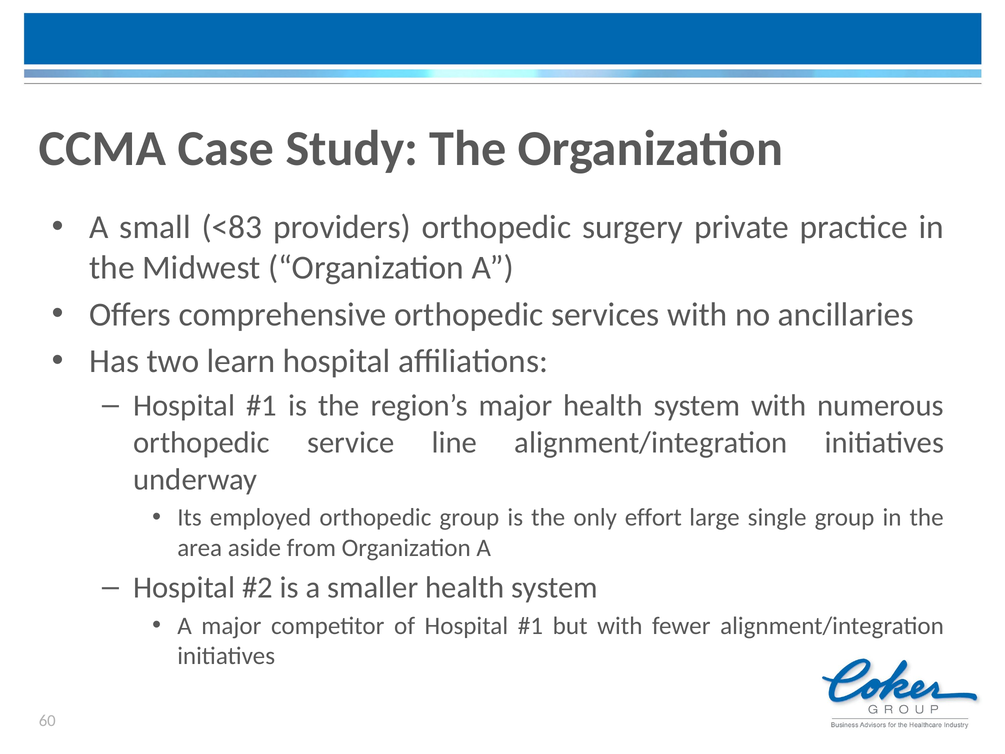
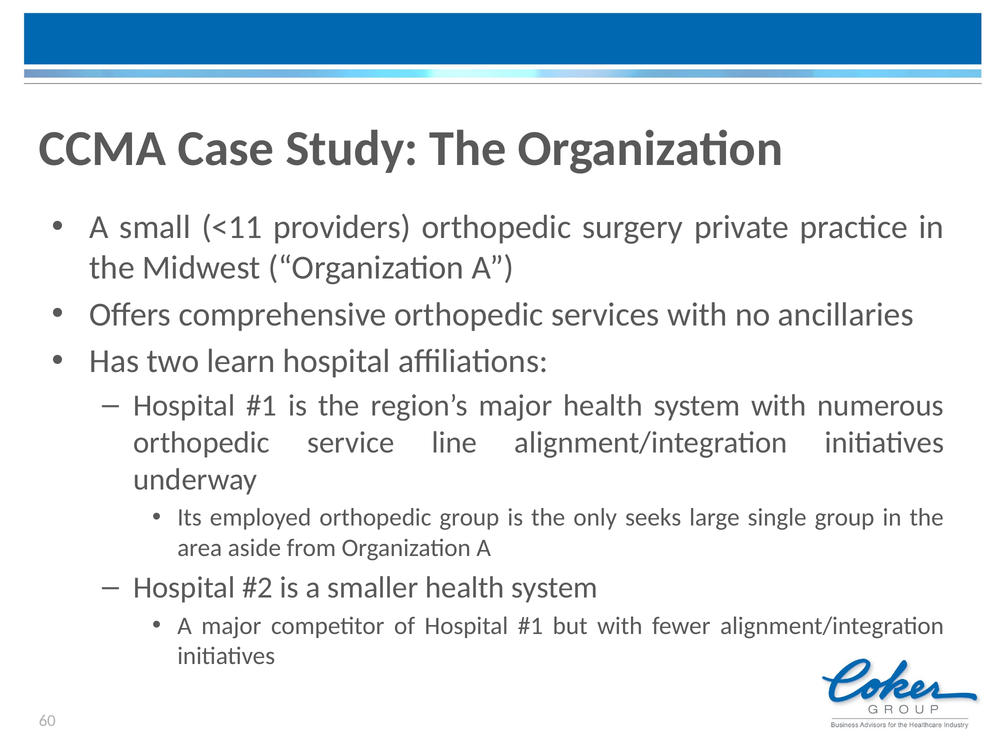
<83: <83 -> <11 (232, 227)
effort: effort -> seeks (653, 517)
